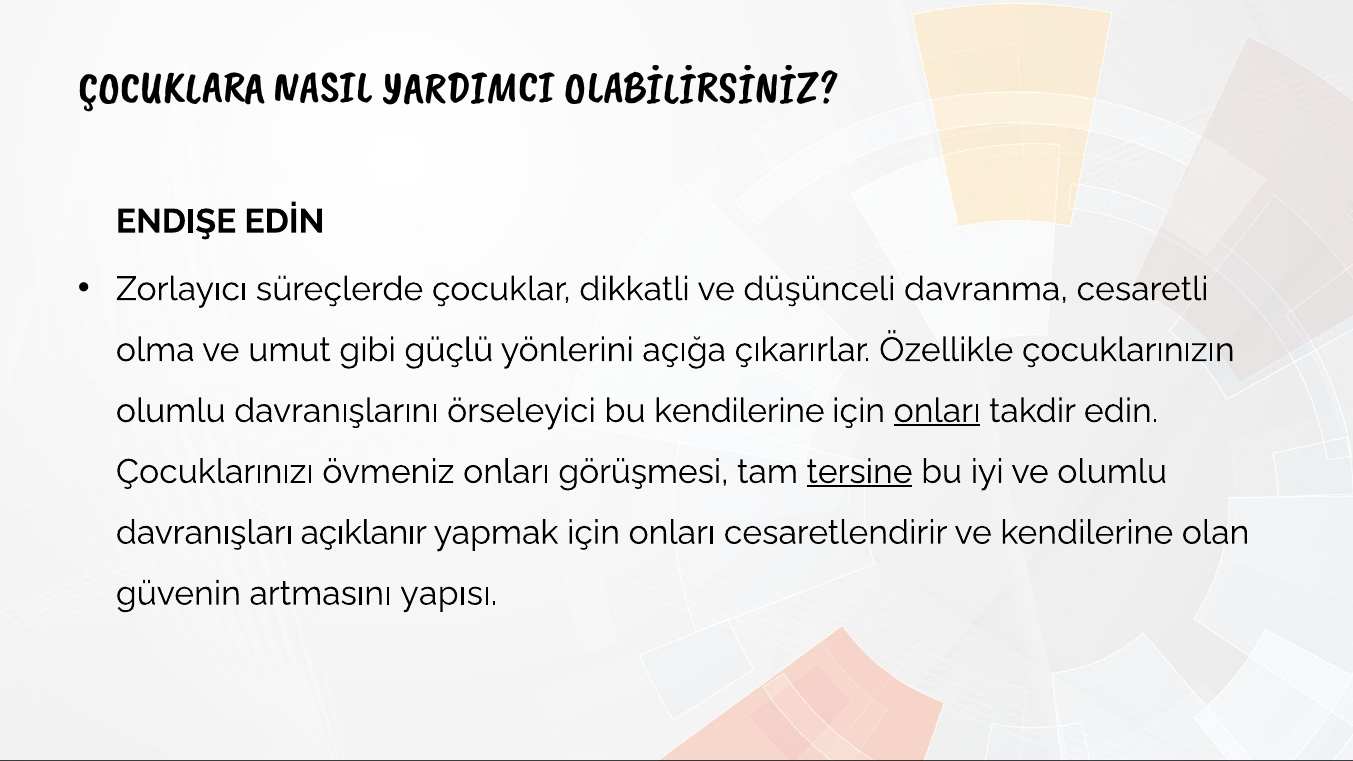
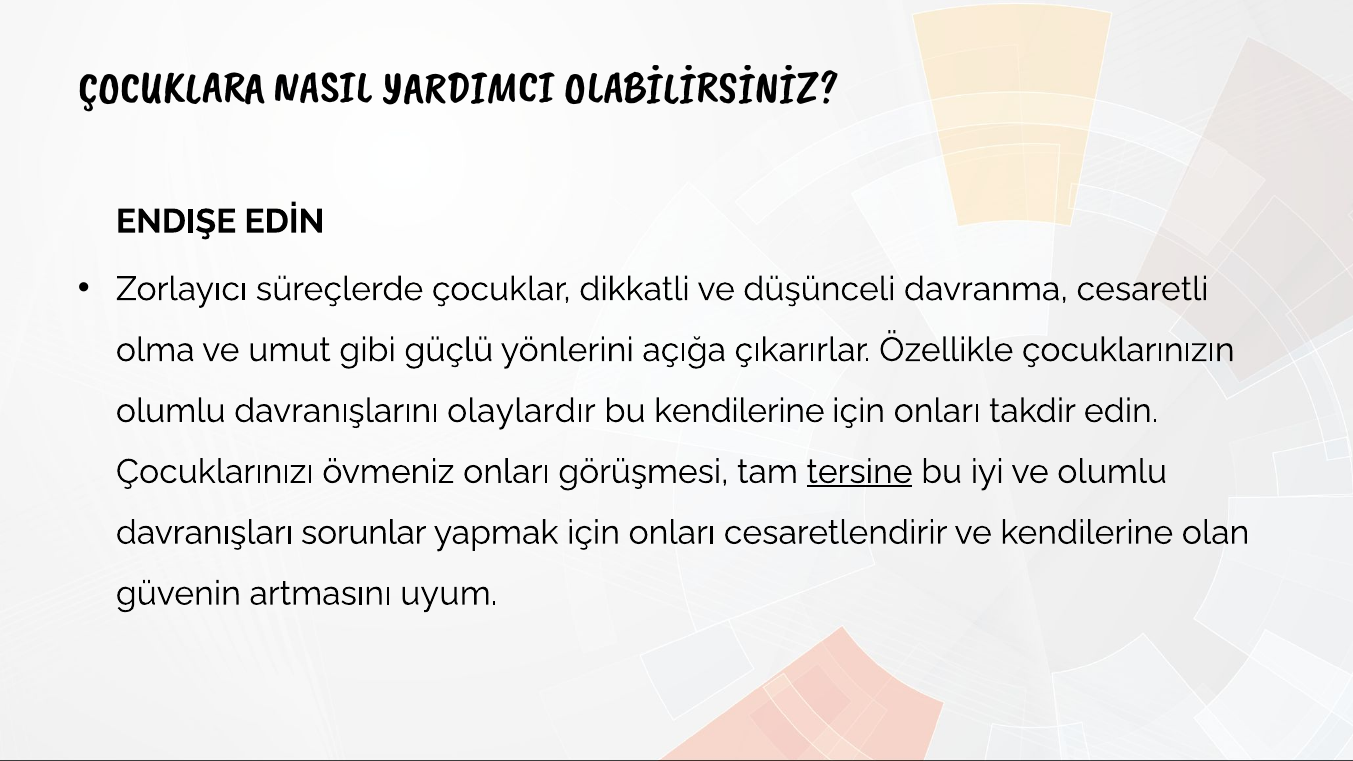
örseleyici: örseleyici -> olaylardır (521, 411)
onları underline: present -> none (937, 411)
açıklanır: açıklanır -> sorunlar (364, 533)
yapısı: yapısı -> uyum (449, 593)
